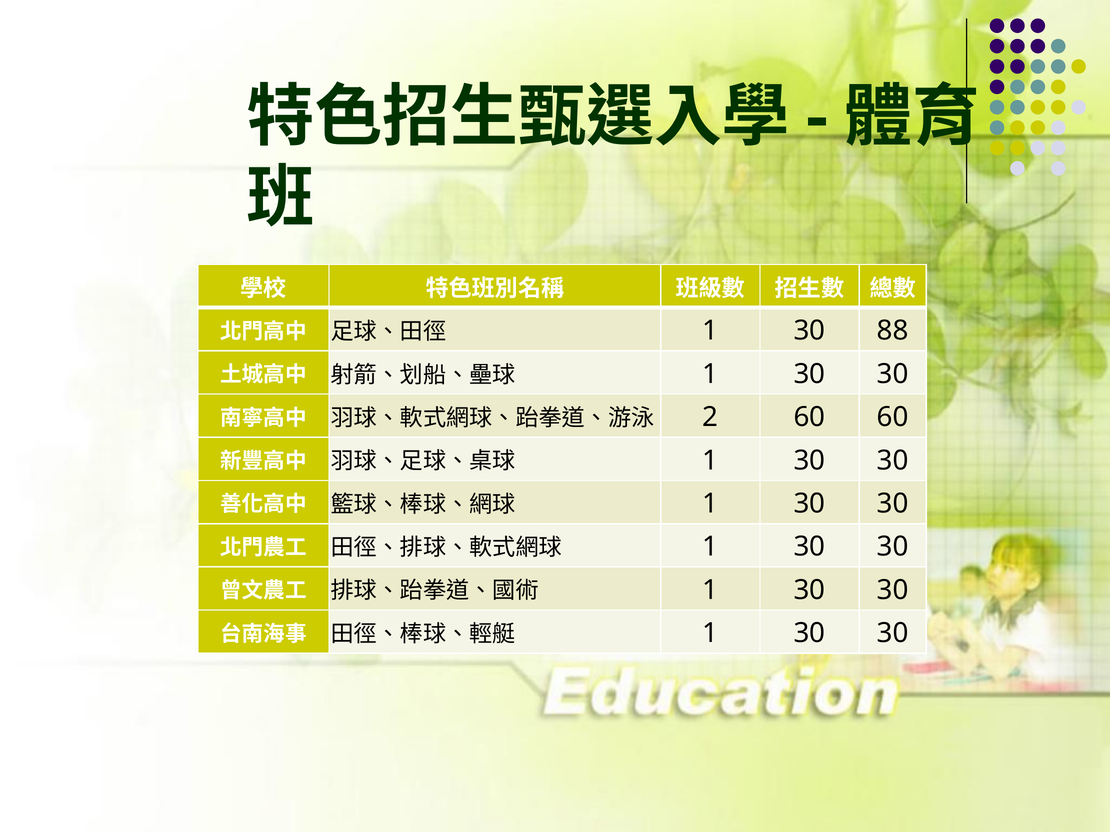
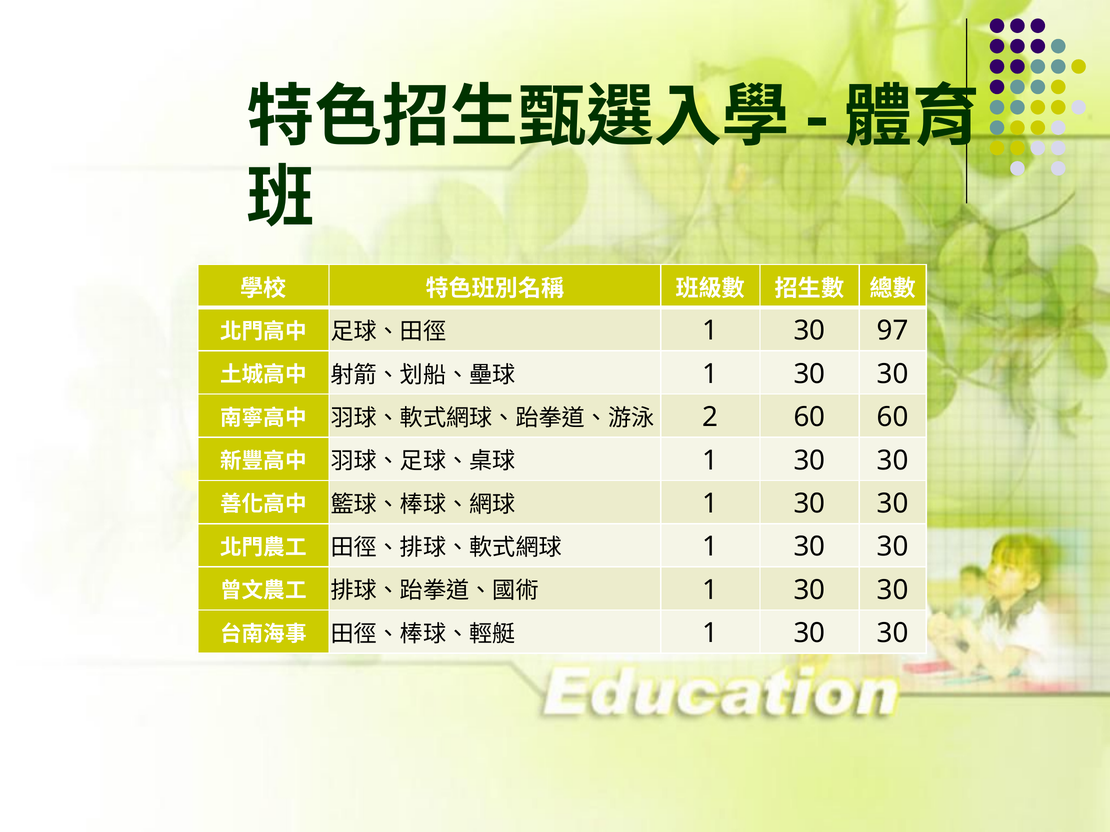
88: 88 -> 97 (893, 331)
